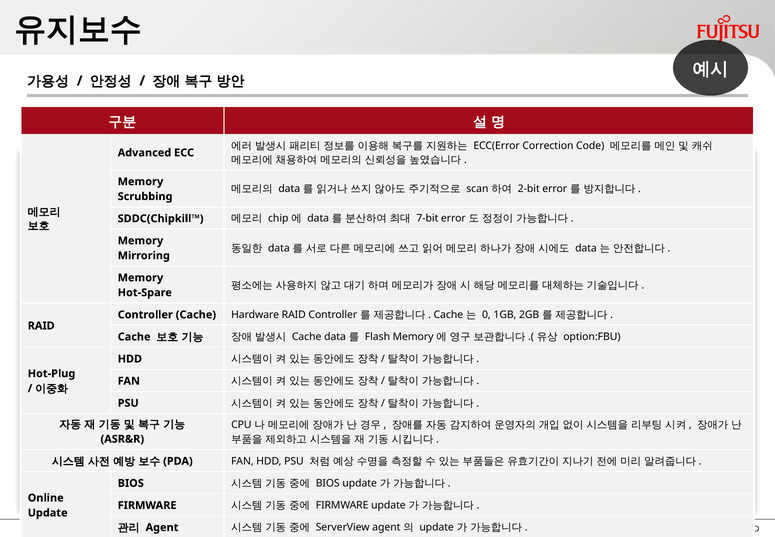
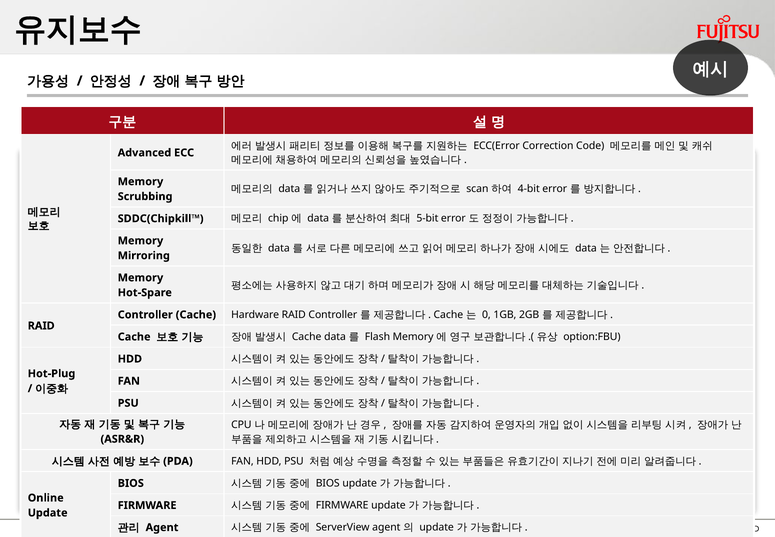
2-bit: 2-bit -> 4-bit (529, 189)
7-bit: 7-bit -> 5-bit (427, 218)
